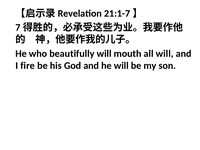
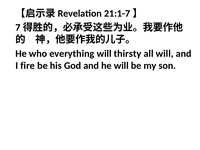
beautifully: beautifully -> everything (72, 54)
mouth: mouth -> thirsty (128, 54)
